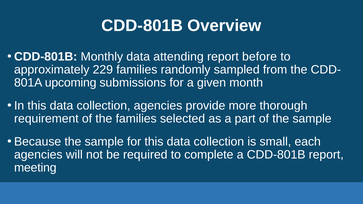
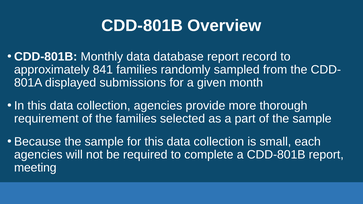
attending: attending -> database (179, 57)
before: before -> record (260, 57)
229: 229 -> 841 (103, 70)
upcoming: upcoming -> displayed (71, 83)
